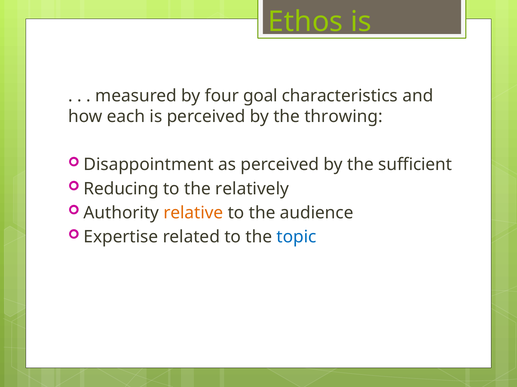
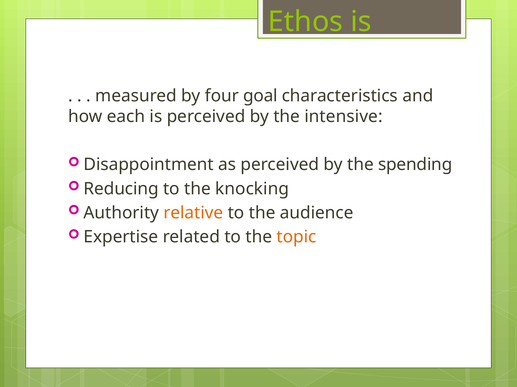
throwing: throwing -> intensive (344, 117)
sufficient: sufficient -> spending (415, 165)
relatively: relatively -> knocking (252, 189)
topic colour: blue -> orange (297, 237)
